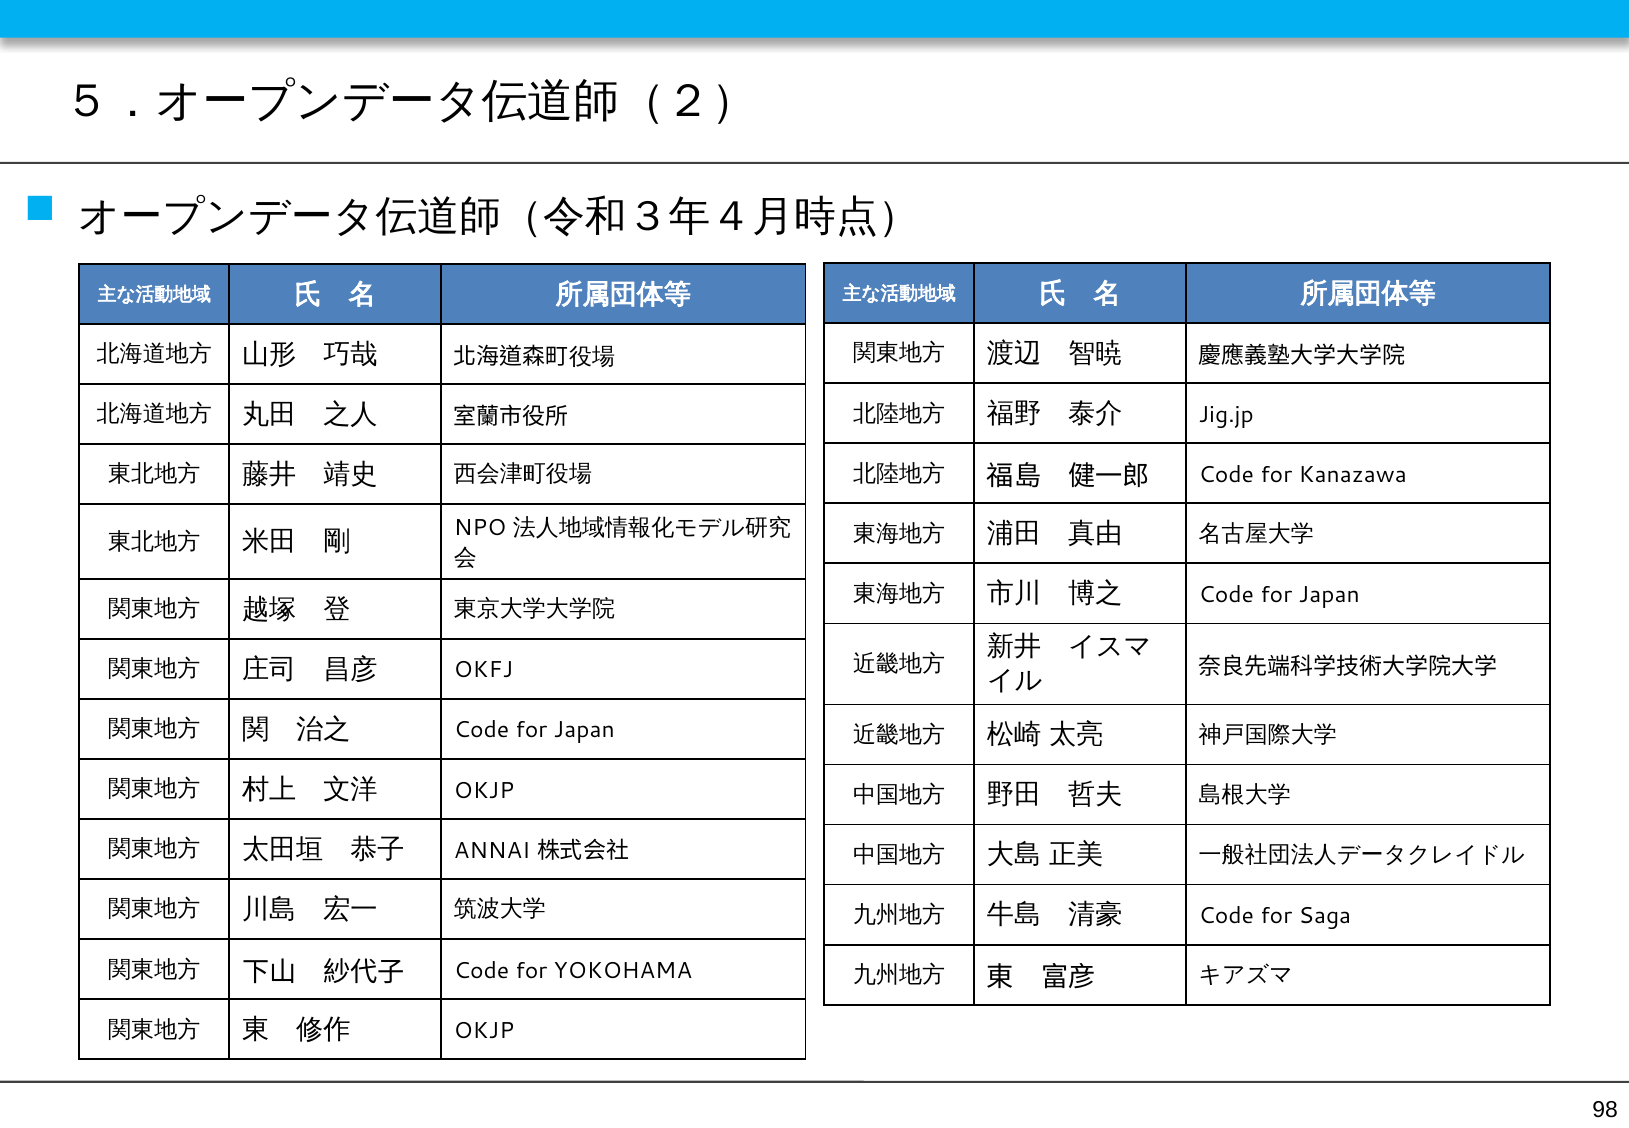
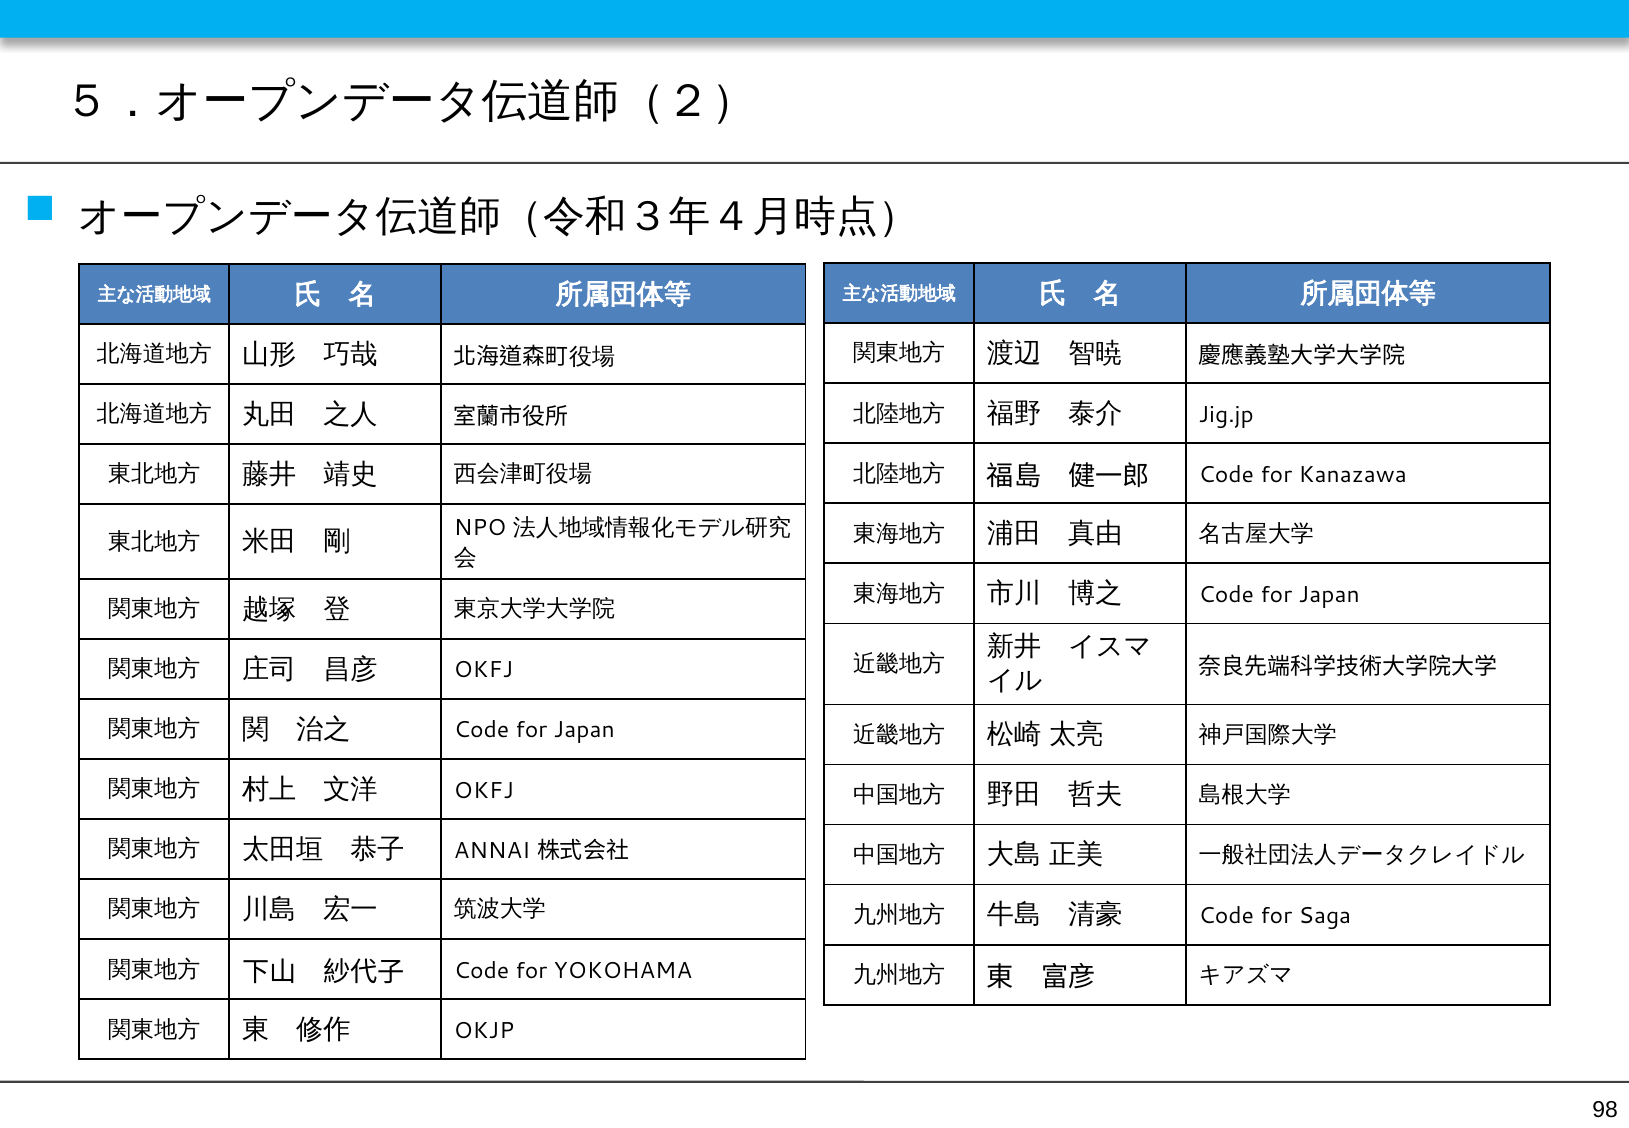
OKJP: OKJP -> OKFJ (484, 790)
